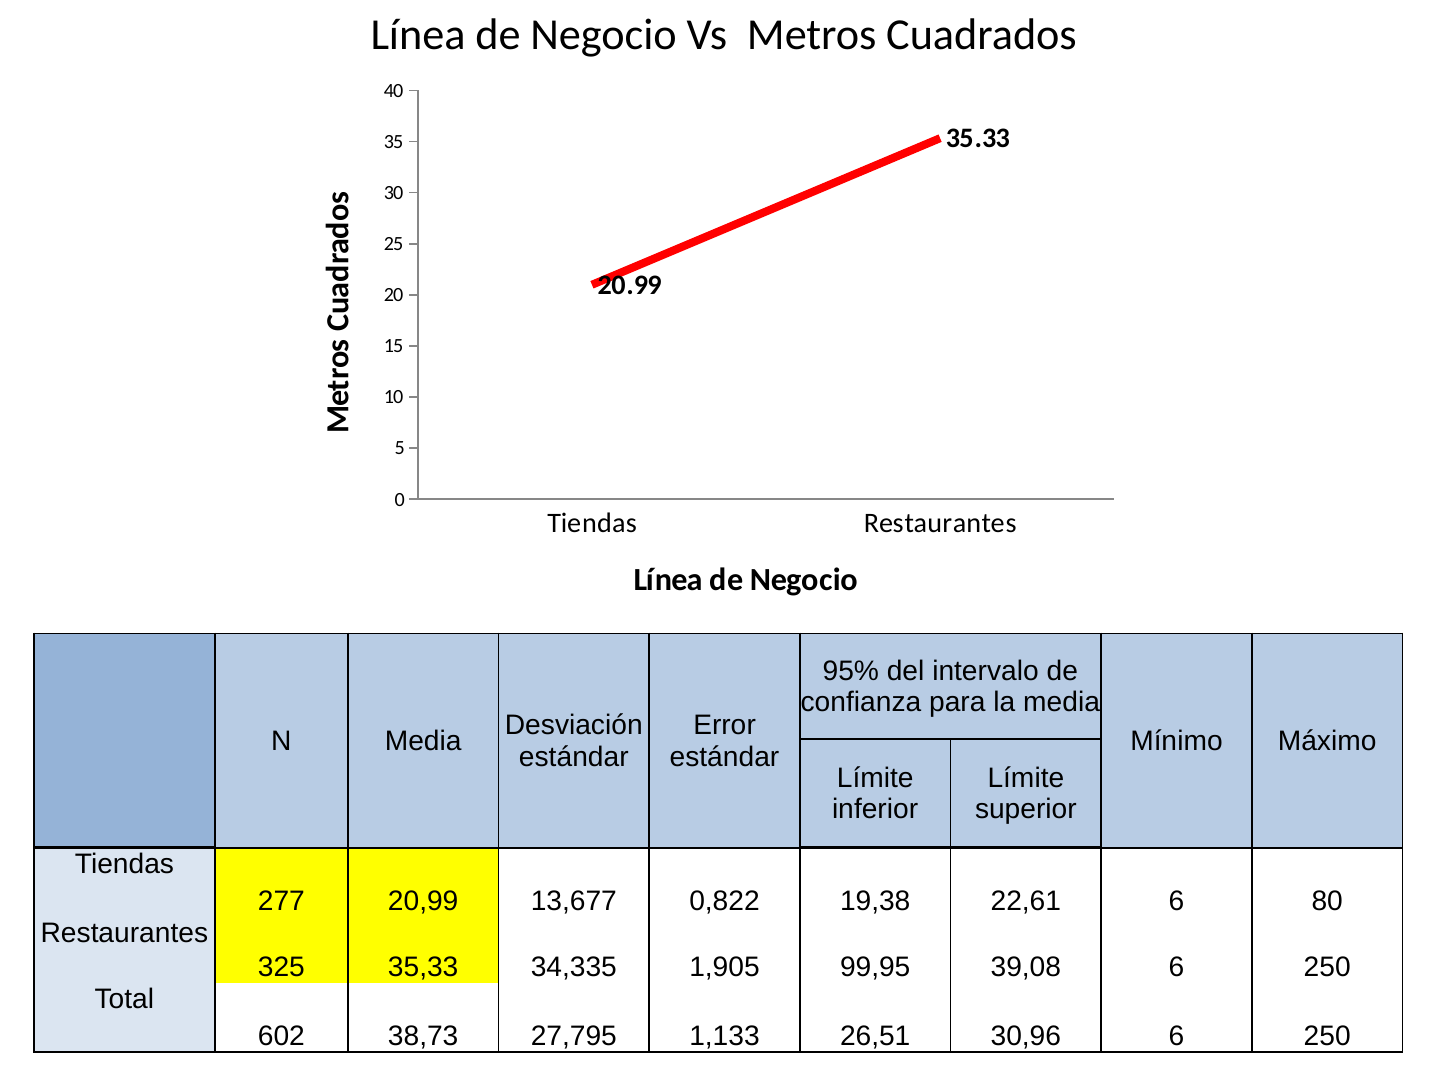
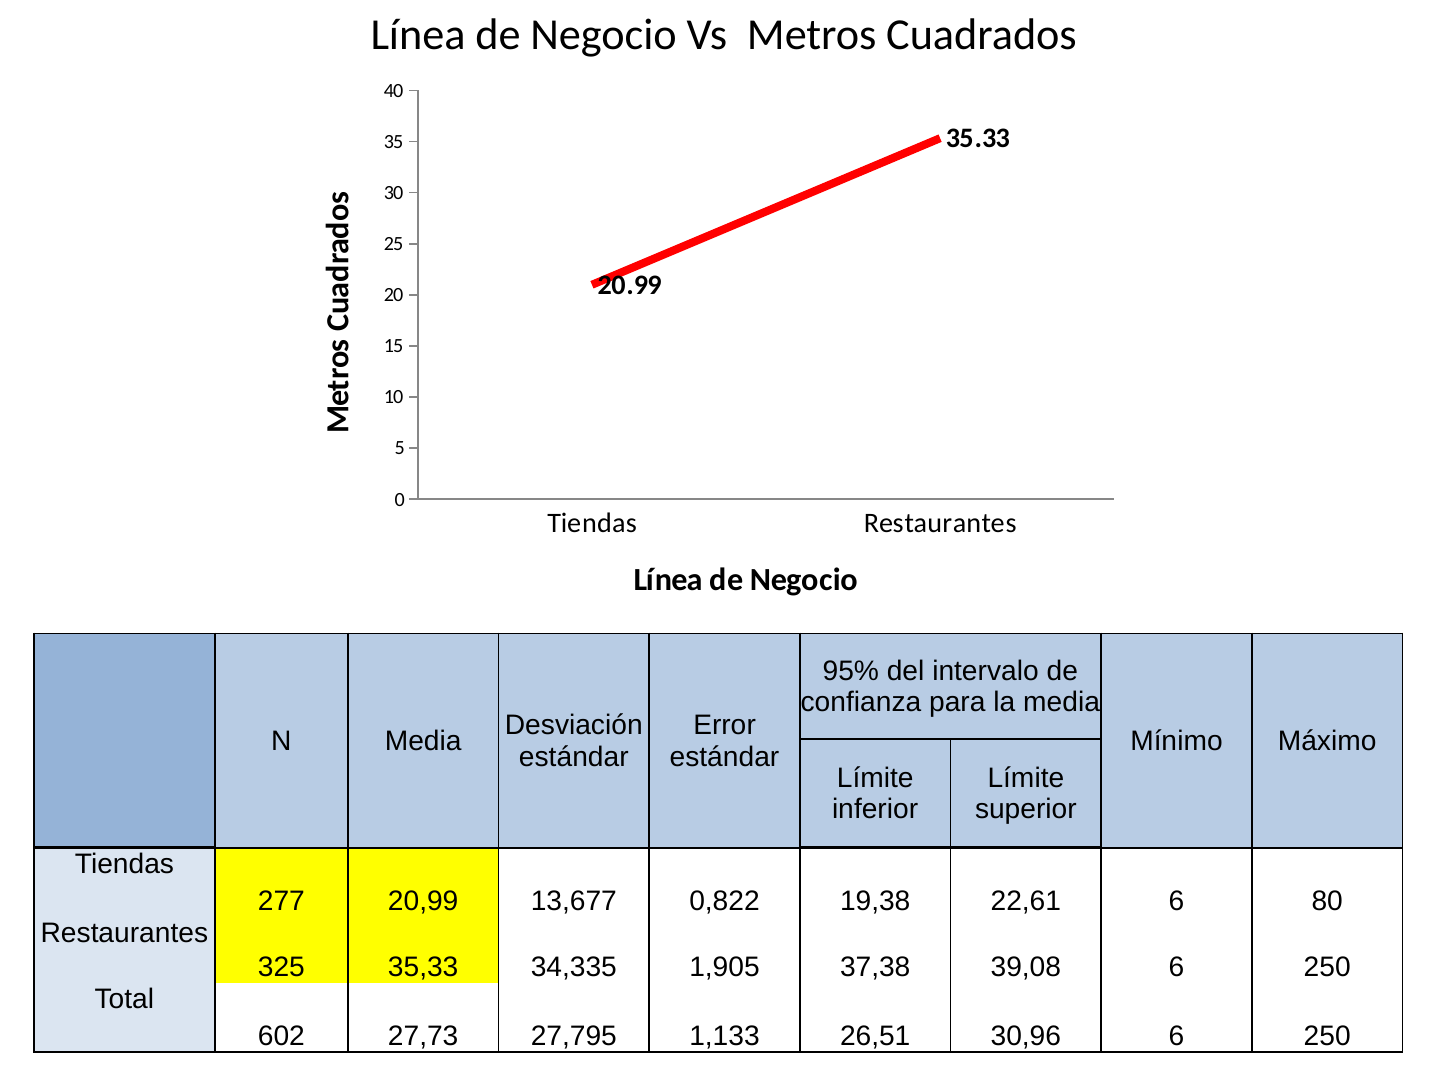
99,95: 99,95 -> 37,38 (875, 967)
38,73: 38,73 -> 27,73 (423, 1037)
